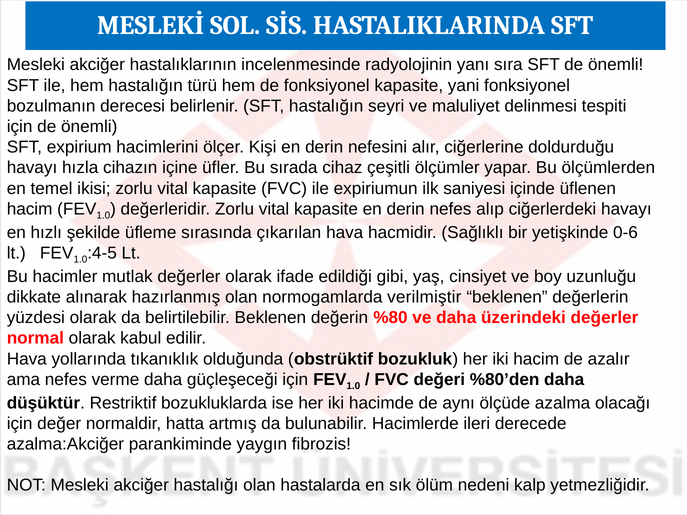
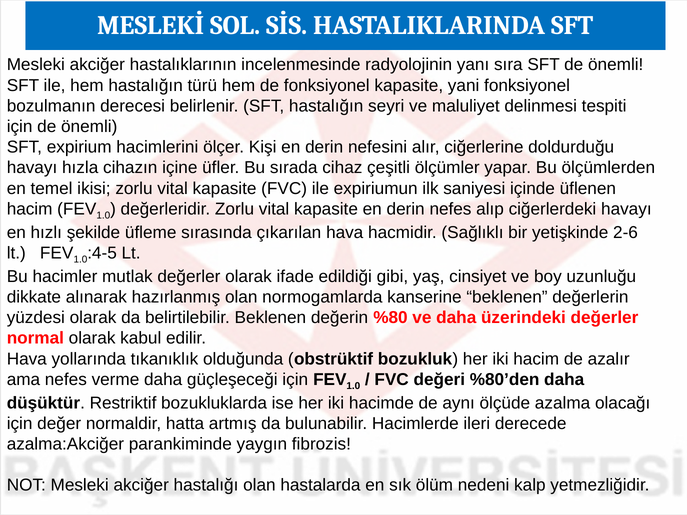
0-6: 0-6 -> 2-6 (626, 233)
verilmiştir: verilmiştir -> kanserine (424, 297)
